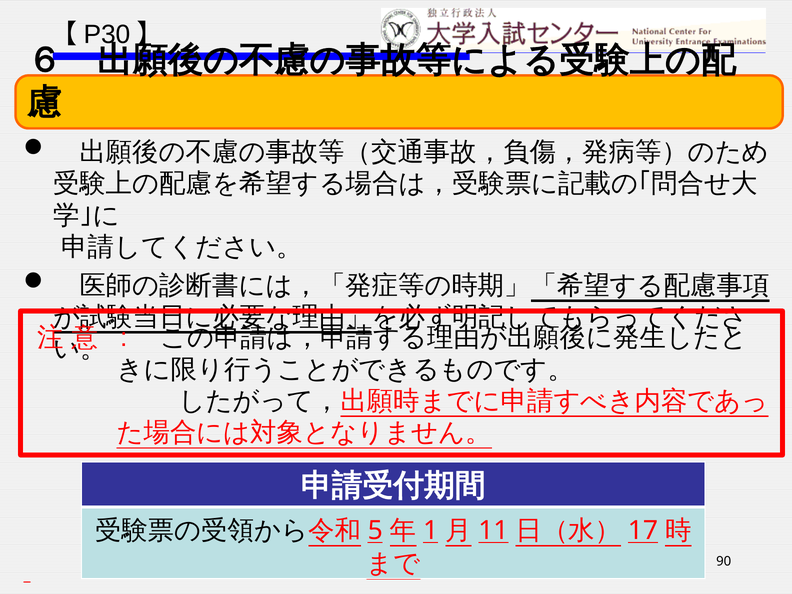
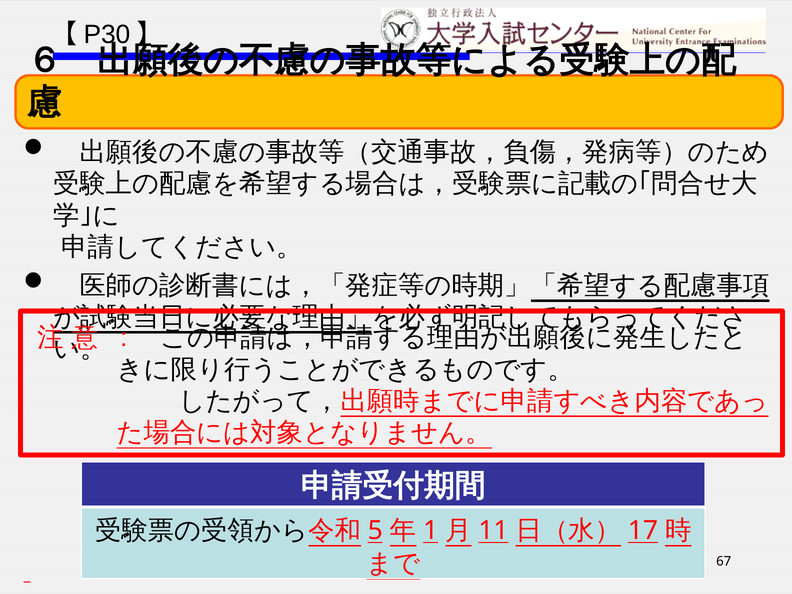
90: 90 -> 67 (724, 562)
